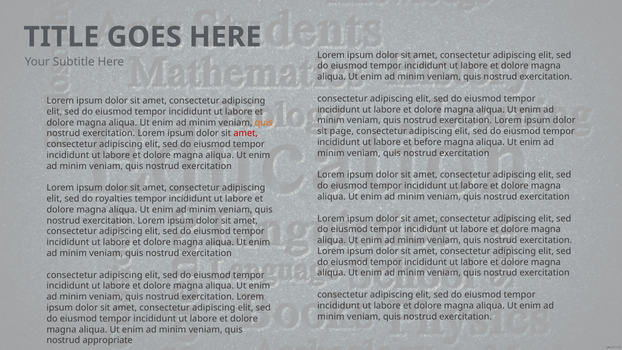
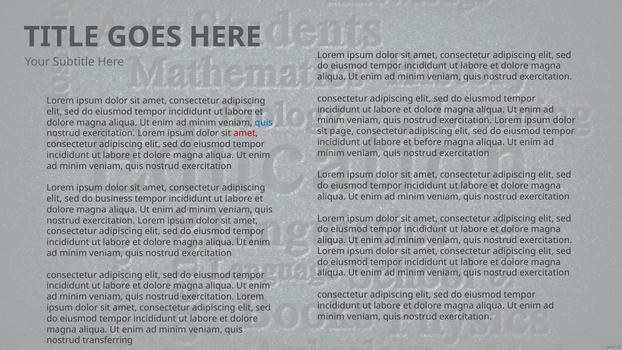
quis colour: orange -> blue (264, 122)
royalties: royalties -> business (114, 199)
appropriate: appropriate -> transferring (108, 340)
